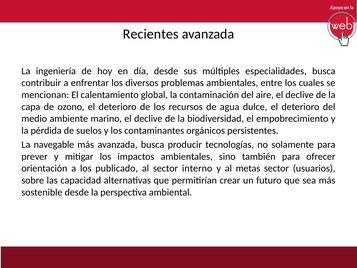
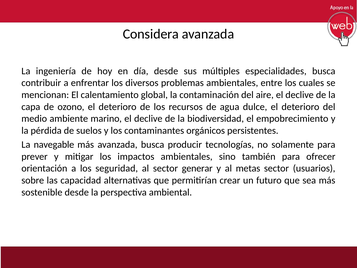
Recientes: Recientes -> Considera (151, 34)
publicado: publicado -> seguridad (117, 168)
interno: interno -> generar (197, 168)
